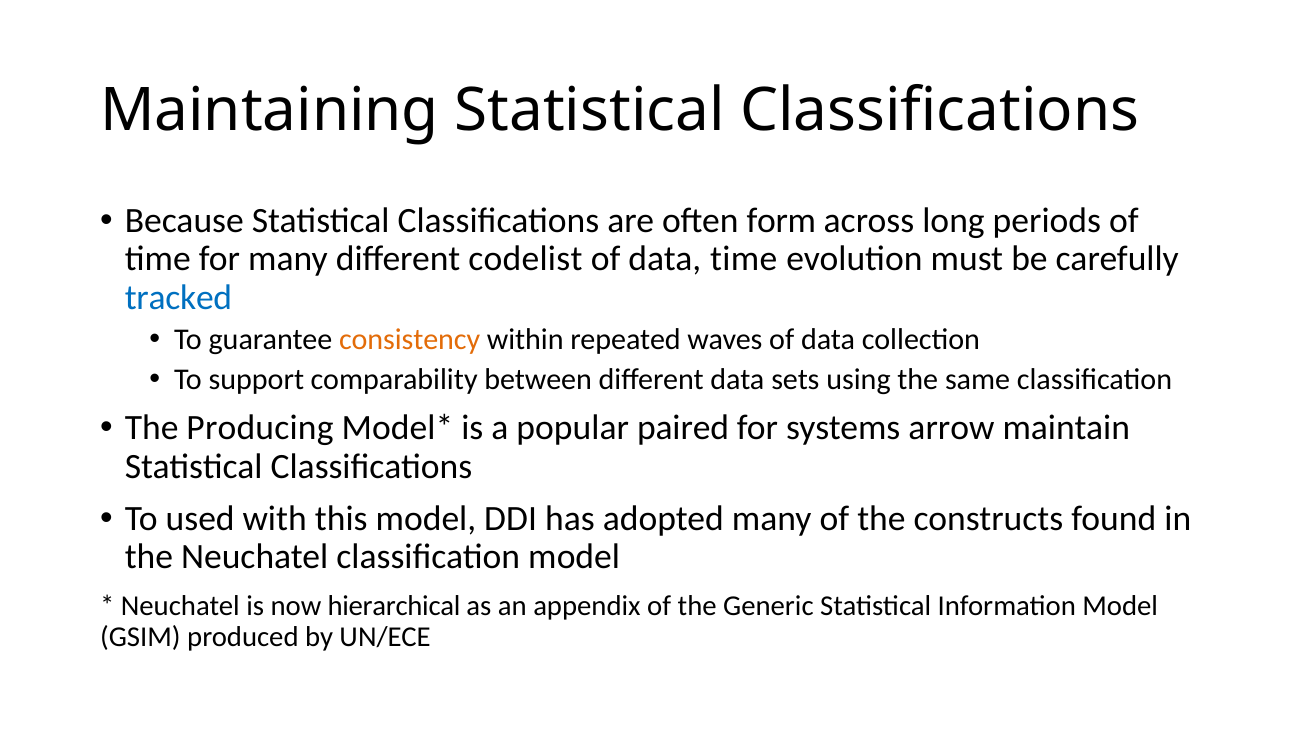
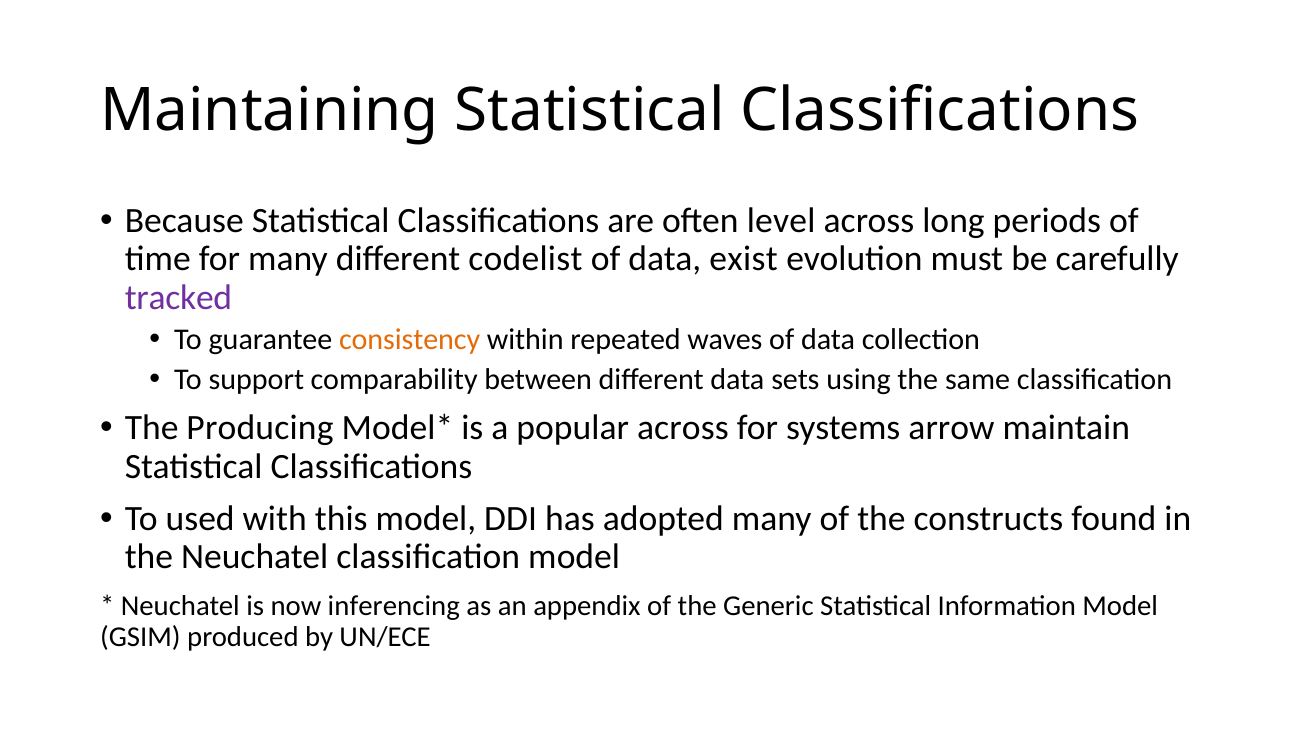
form: form -> level (781, 221)
data time: time -> exist (744, 259)
tracked colour: blue -> purple (178, 297)
popular paired: paired -> across (683, 428)
hierarchical: hierarchical -> inferencing (394, 606)
